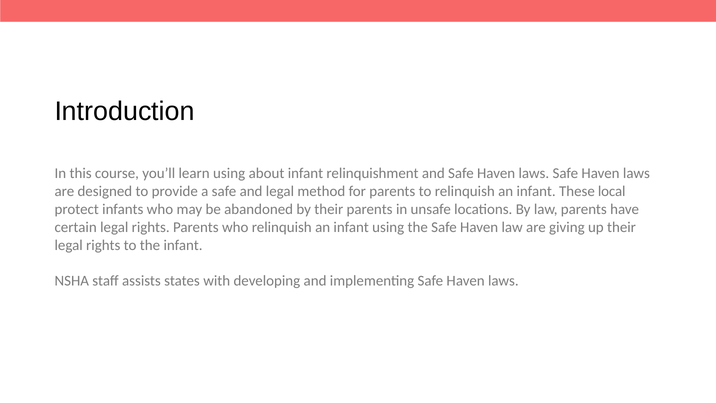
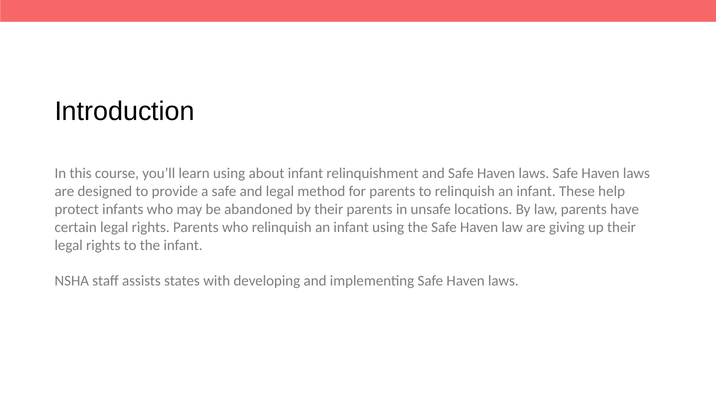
local: local -> help (612, 191)
